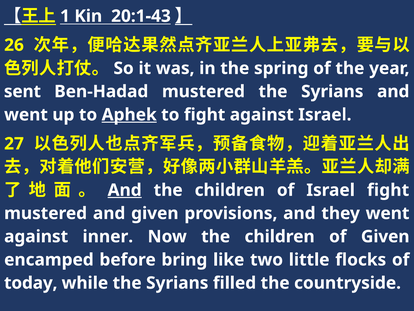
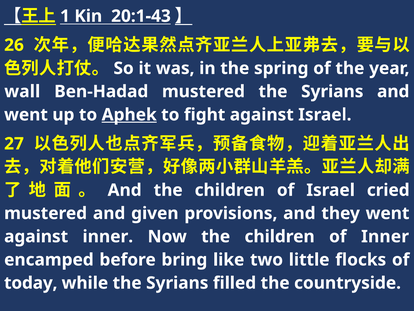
sent: sent -> wall (22, 91)
And underline: present -> none (125, 190)
Israel fight: fight -> cried (388, 190)
of Given: Given -> Inner (385, 236)
